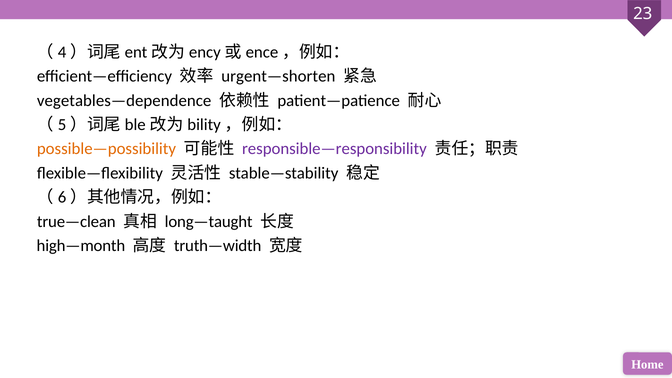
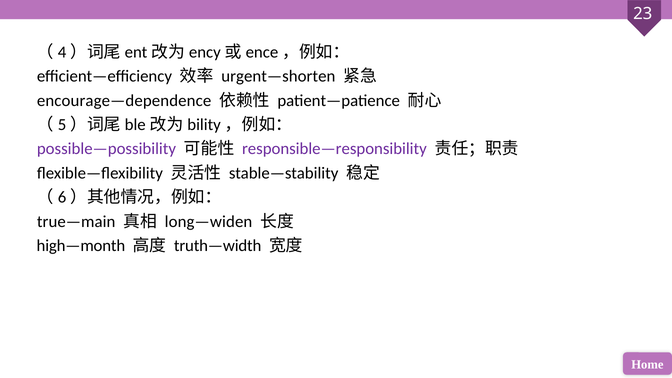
vegetables—dependence: vegetables—dependence -> encourage—dependence (124, 101)
possible—possibility colour: orange -> purple (106, 149)
true—clean: true—clean -> true—main (76, 221)
long—taught: long—taught -> long—widen (209, 221)
